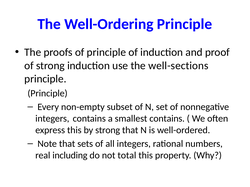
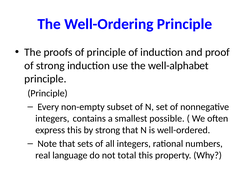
well-sections: well-sections -> well-alphabet (178, 66)
smallest contains: contains -> possible (167, 119)
including: including -> language (70, 156)
